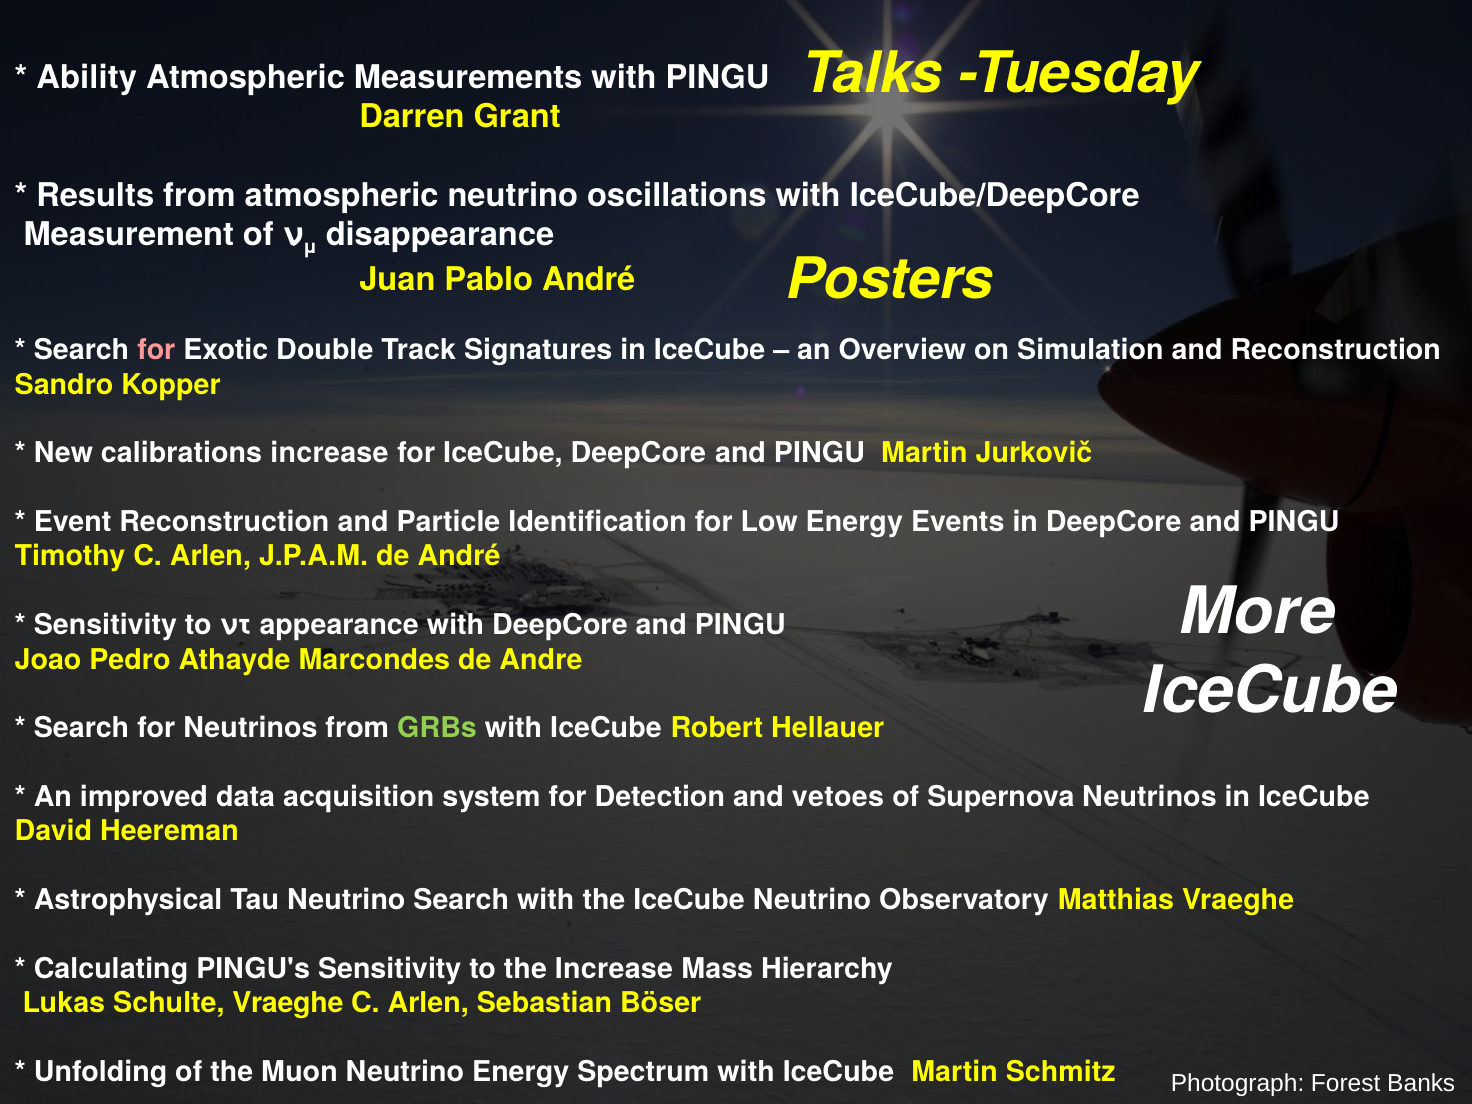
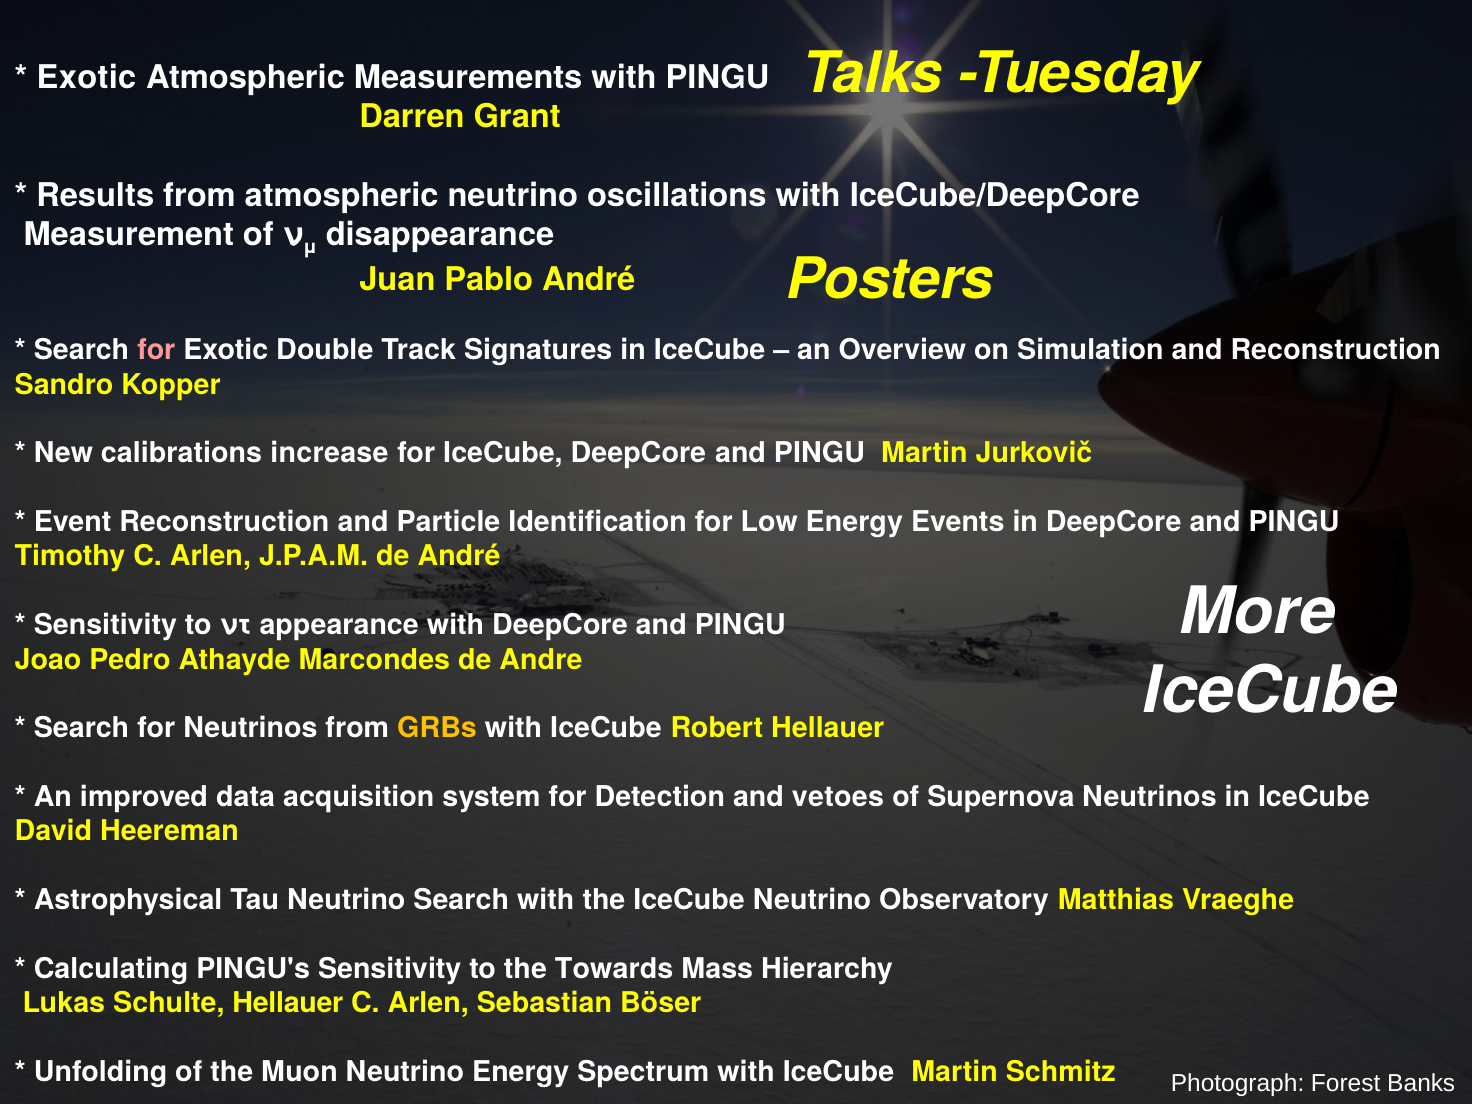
Ability: Ability -> Exotic (87, 78)
GRBs colour: light green -> yellow (437, 728)
the Increase: Increase -> Towards (614, 969)
Schulte Vraeghe: Vraeghe -> Hellauer (288, 1003)
